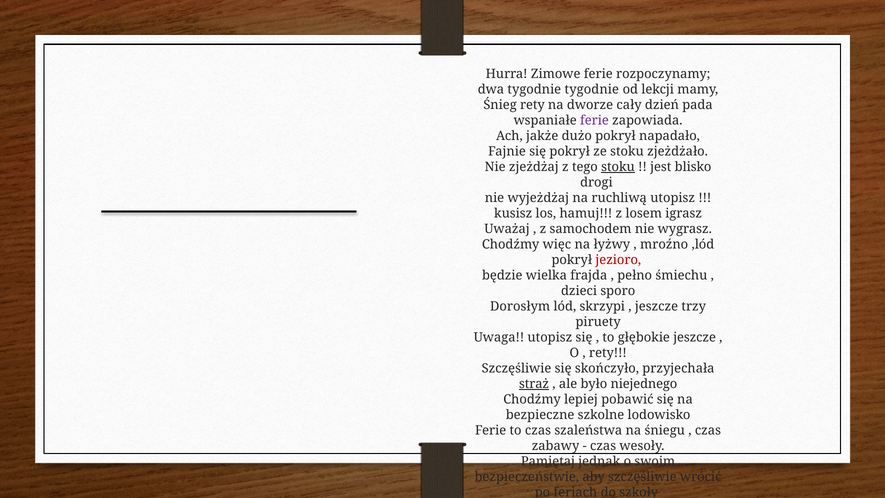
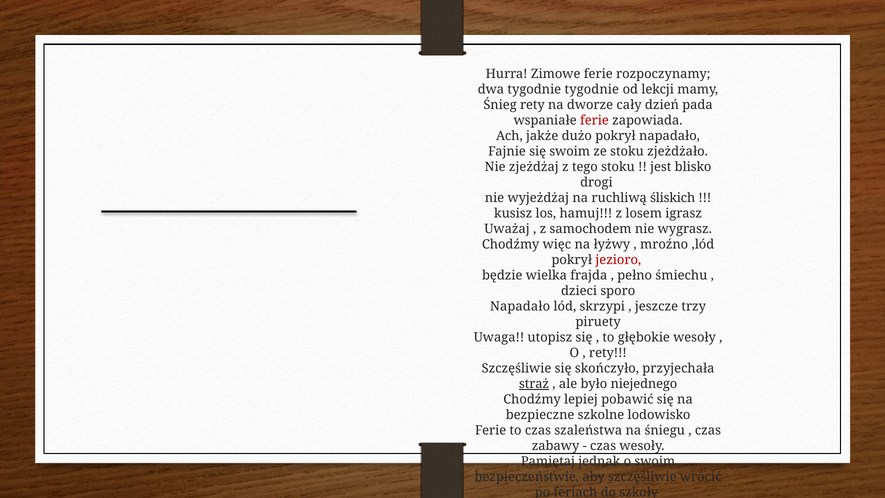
ferie colour: purple -> red (594, 120)
się pokrył: pokrył -> swoim (570, 151)
stoku underline: present -> none (618, 167)
ruchliwą utopisz: utopisz -> śliskich (673, 198)
Dorosłym: Dorosłym -> Napadało (520, 306)
głębokie jeszcze: jeszcze -> wesoły (695, 337)
